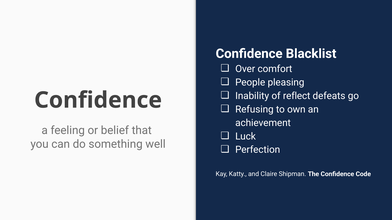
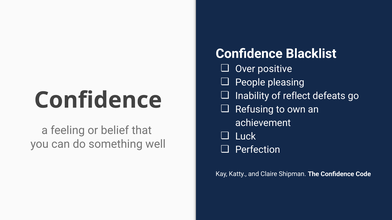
comfort: comfort -> positive (275, 69)
